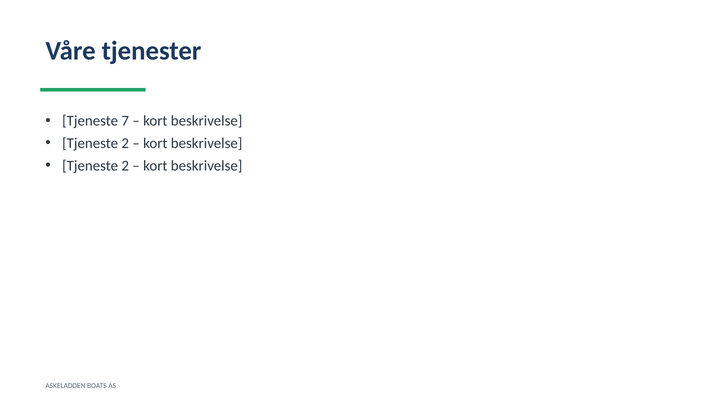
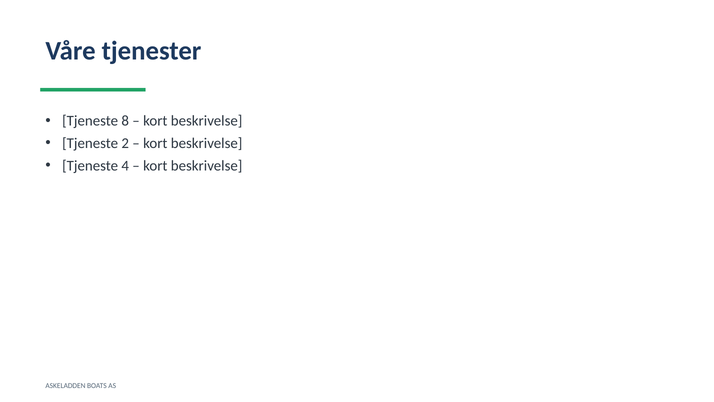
7: 7 -> 8 (125, 121)
2: 2 -> 4 (125, 166)
